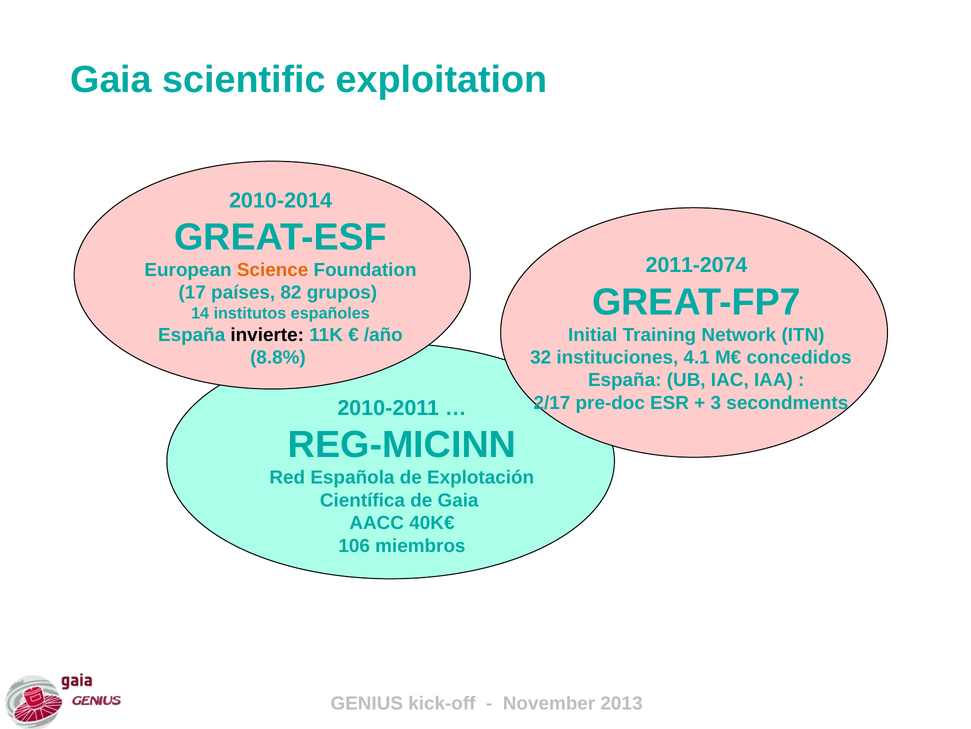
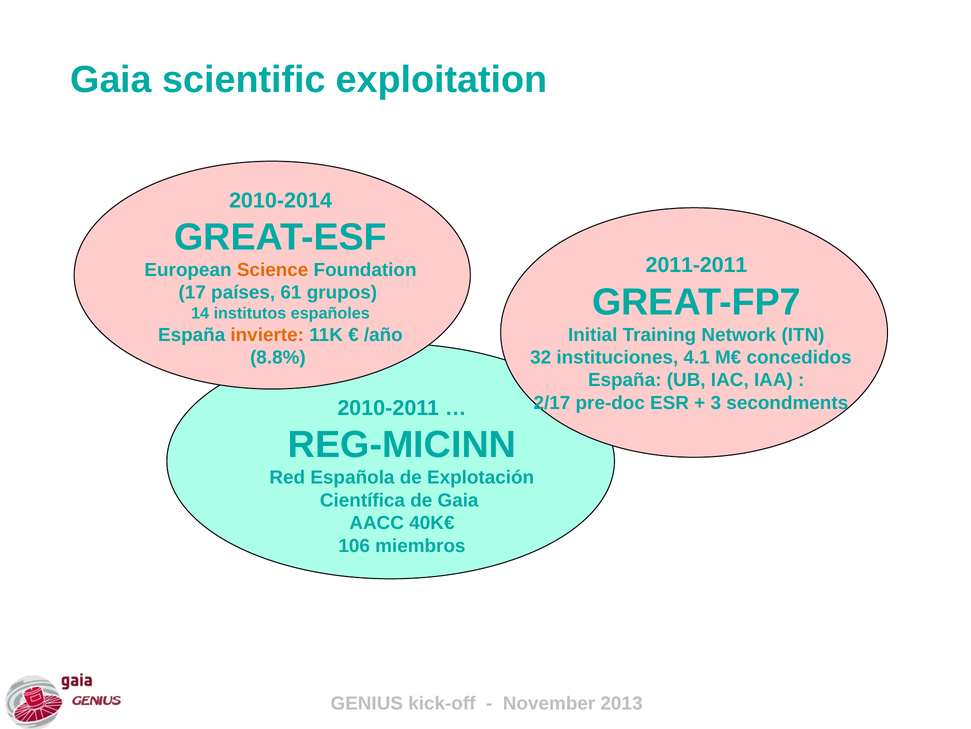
2011-2074: 2011-2074 -> 2011-2011 (696, 265)
82: 82 -> 61 (291, 292)
invierte colour: black -> orange (267, 334)
